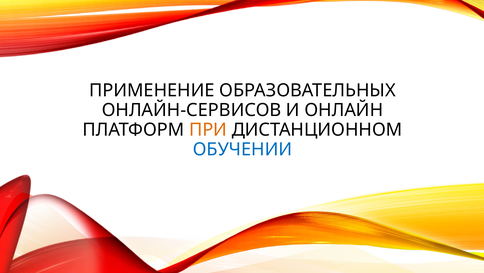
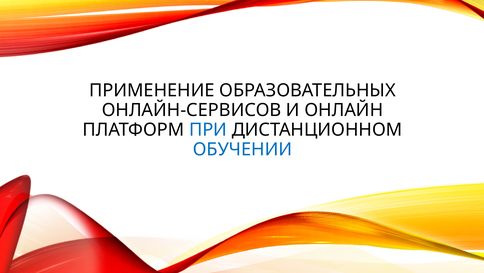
ПРИ colour: orange -> blue (208, 130)
